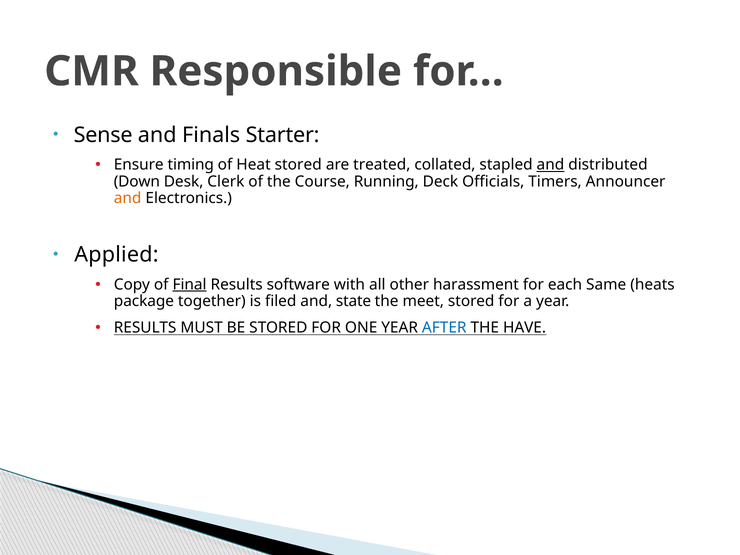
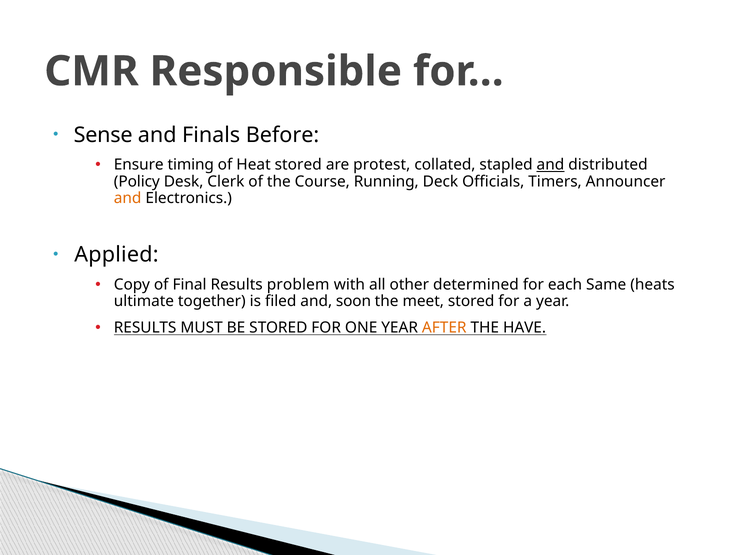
Starter: Starter -> Before (283, 135)
treated: treated -> protest (382, 165)
Down: Down -> Policy (137, 181)
Final underline: present -> none (190, 285)
software: software -> problem (298, 285)
harassment: harassment -> determined (476, 285)
package: package -> ultimate (144, 301)
state: state -> soon (354, 301)
AFTER colour: blue -> orange (444, 328)
